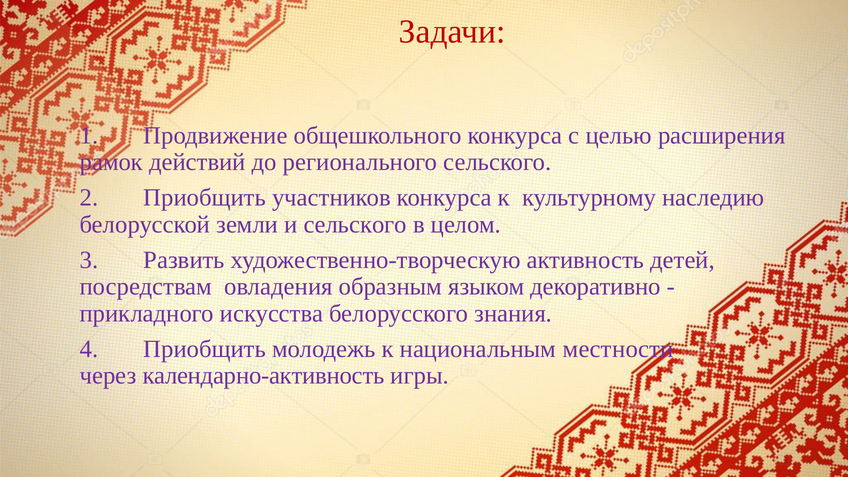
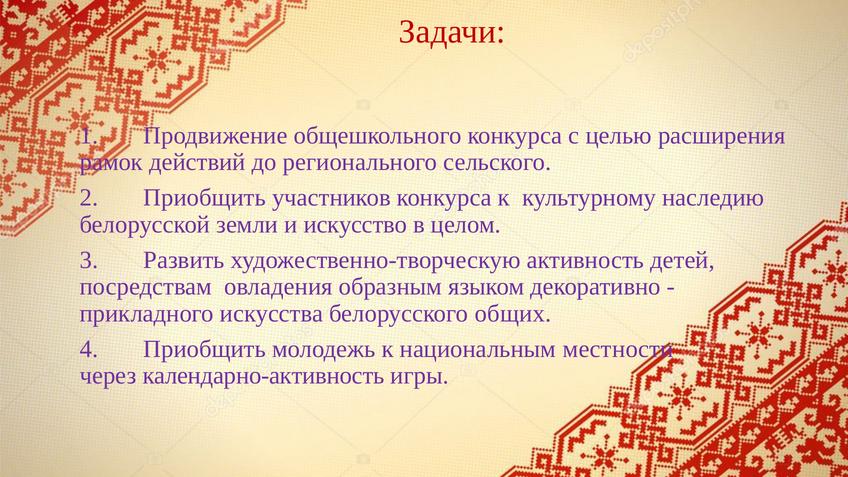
и сельского: сельского -> искусство (355, 224)
знания: знания -> общих (513, 313)
